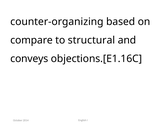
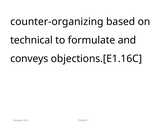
compare: compare -> technical (32, 40)
structural: structural -> formulate (92, 40)
